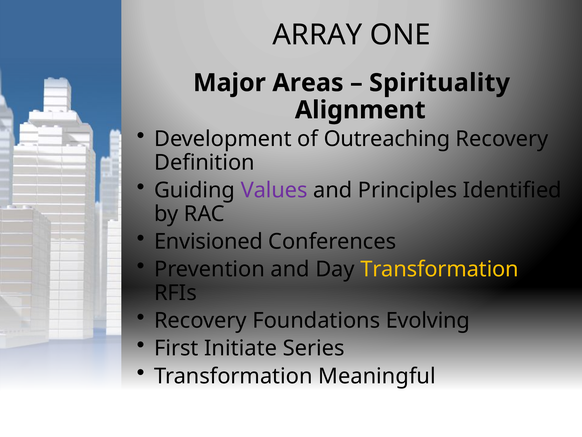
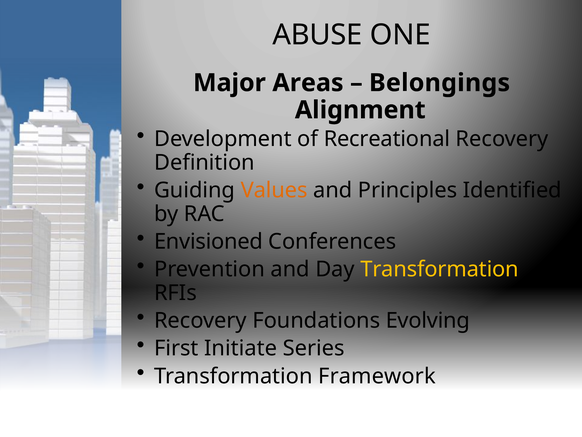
ARRAY: ARRAY -> ABUSE (317, 35)
Spirituality: Spirituality -> Belongings (440, 83)
Outreaching: Outreaching -> Recreational (387, 139)
Values colour: purple -> orange (274, 190)
Meaningful: Meaningful -> Framework (377, 376)
